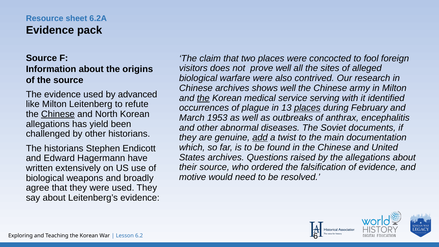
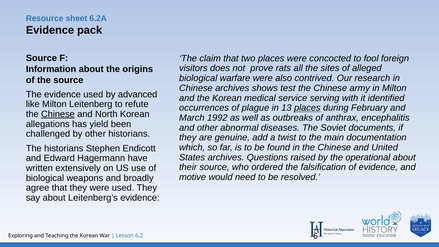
prove well: well -> rats (283, 68)
shows well: well -> test (288, 88)
the underline: present -> none (203, 98)
1953: 1953 -> 1992 (217, 118)
add underline: present -> none (260, 138)
the allegations: allegations -> operational (368, 157)
